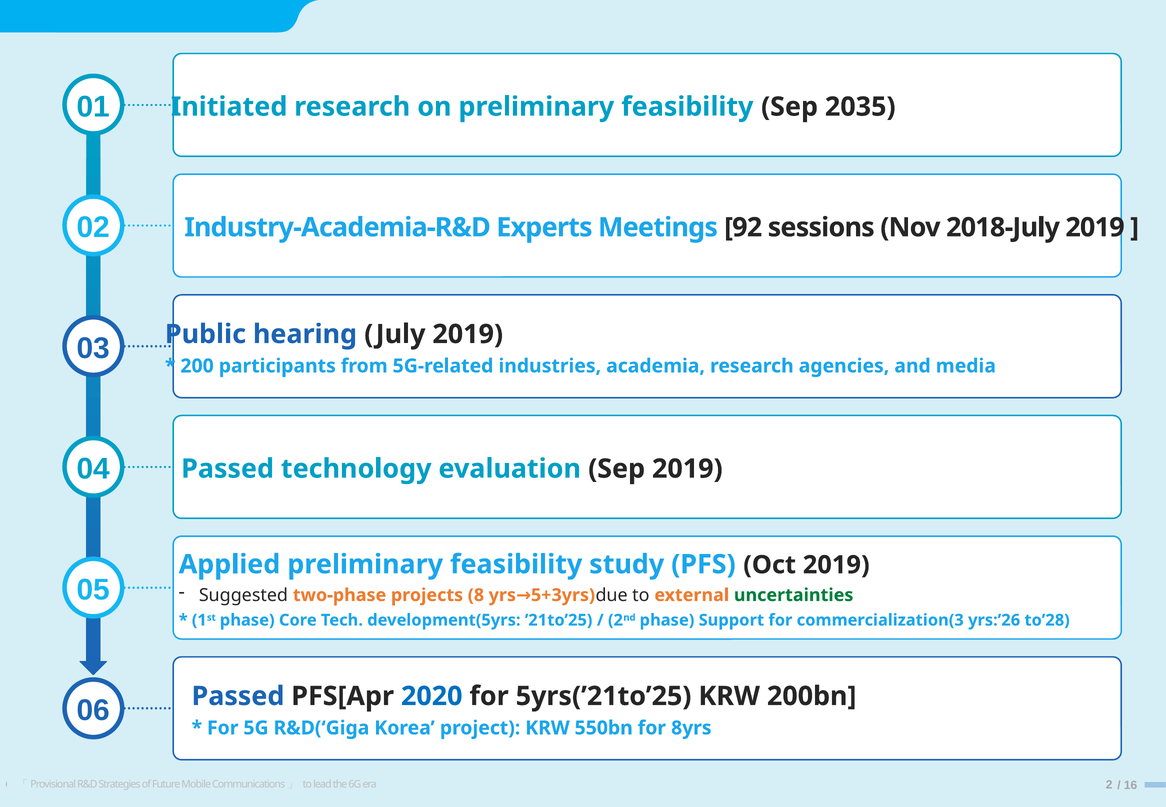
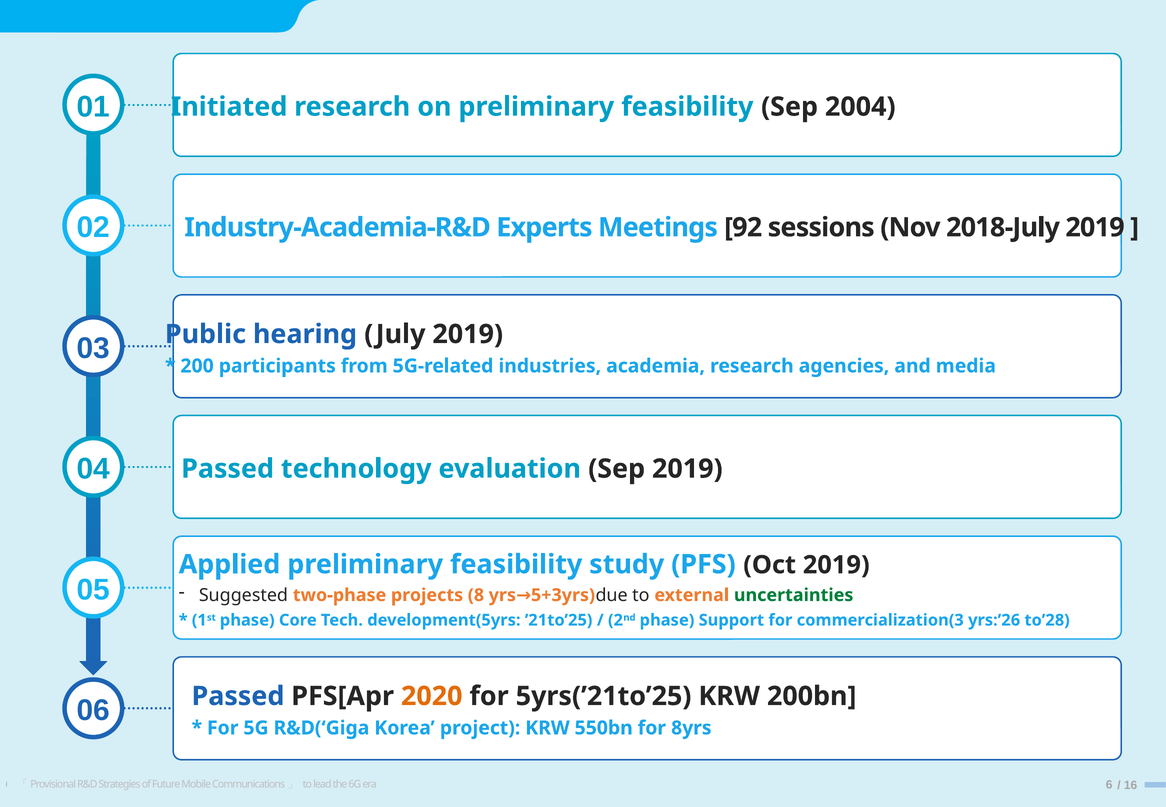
2035: 2035 -> 2004 (860, 107)
2020 colour: blue -> orange (432, 696)
2: 2 -> 6 (1109, 785)
